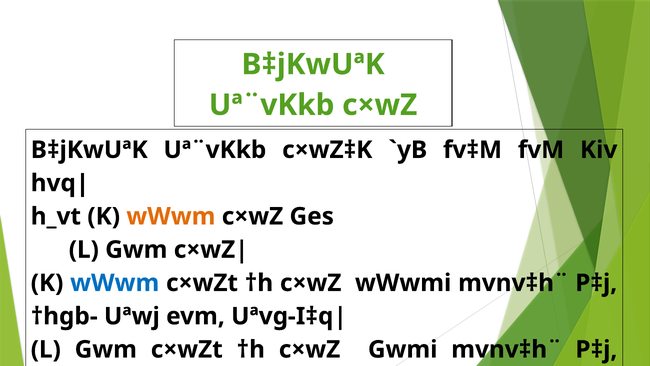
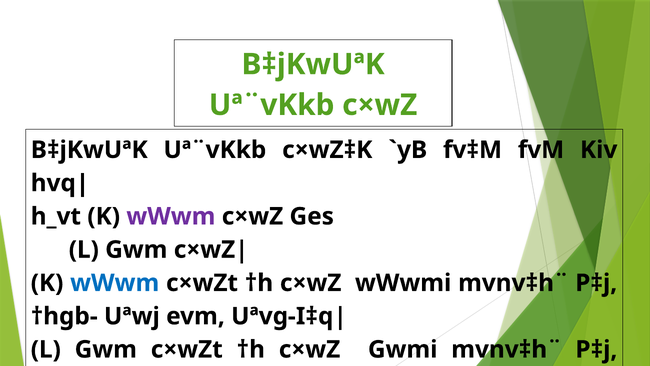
wWwm colour: orange -> purple (171, 216)
